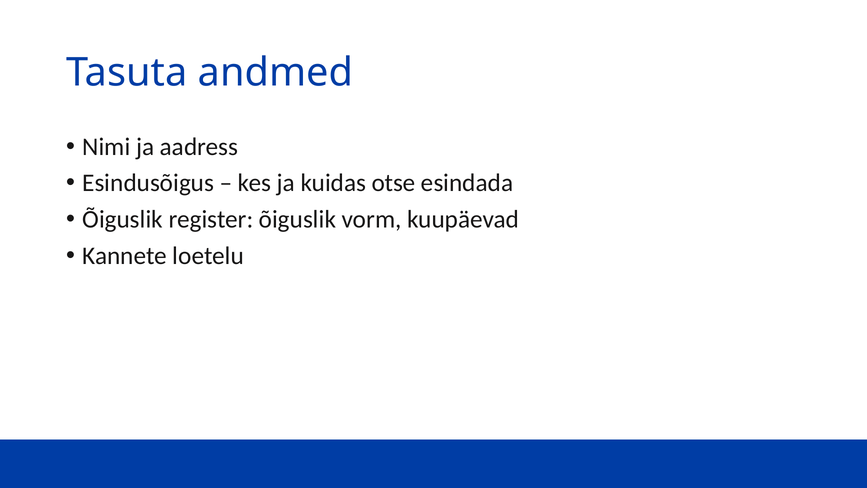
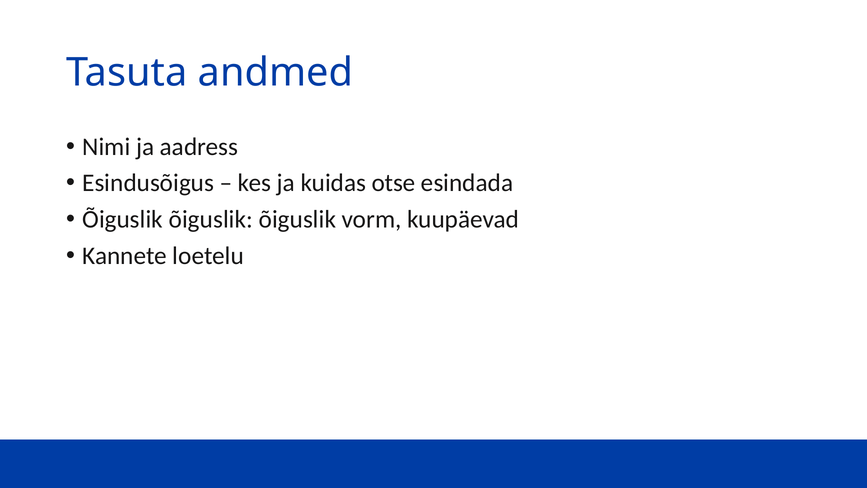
register: register -> õiguslik (211, 219)
